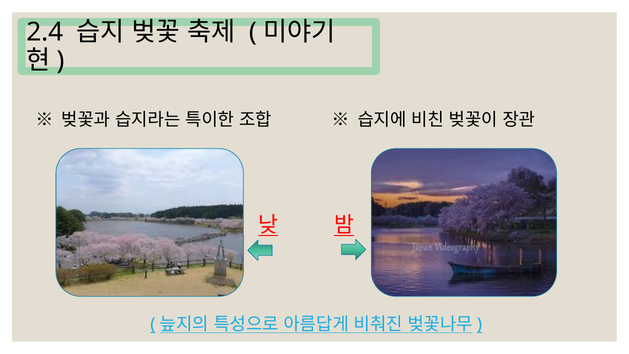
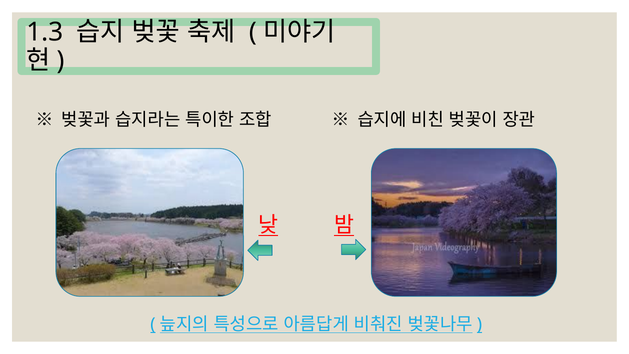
2.4: 2.4 -> 1.3 (45, 32)
